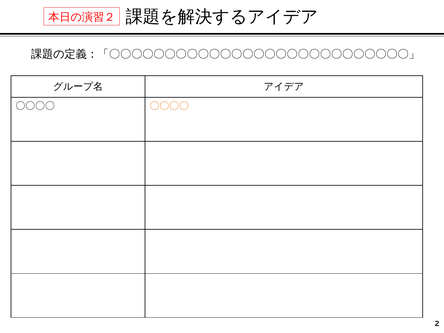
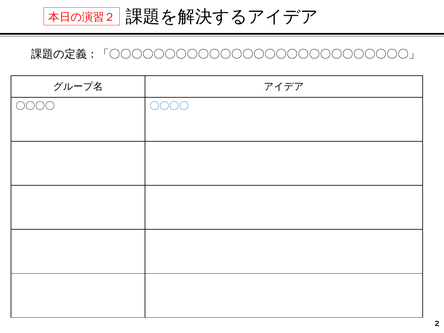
〇〇〇〇 colour: orange -> blue (169, 106)
